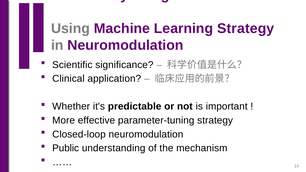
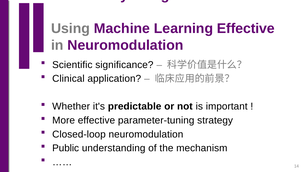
Learning Strategy: Strategy -> Effective (246, 29)
